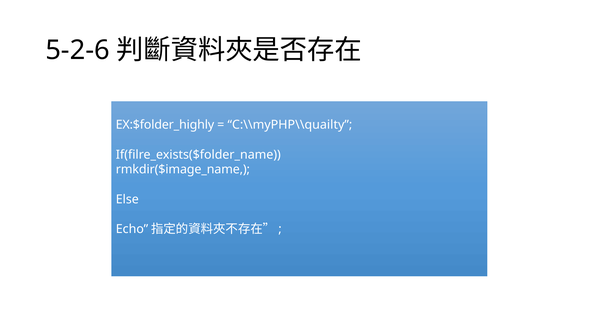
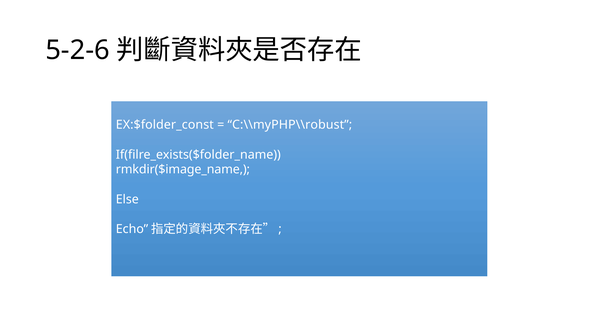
EX:$folder_highly: EX:$folder_highly -> EX:$folder_const (165, 125)
C:\\myPHP\\quailty: C:\\myPHP\\quailty -> C:\\myPHP\\robust (290, 125)
